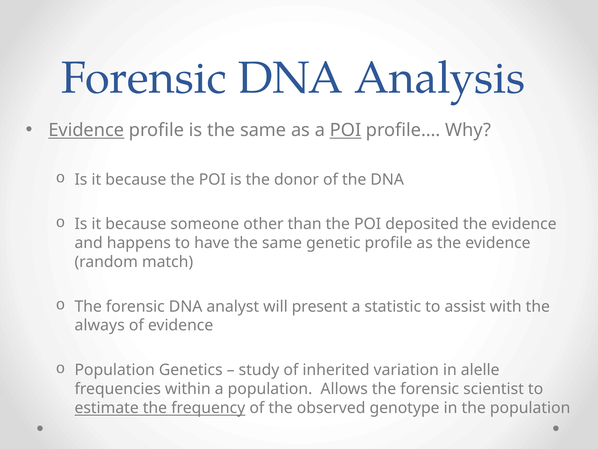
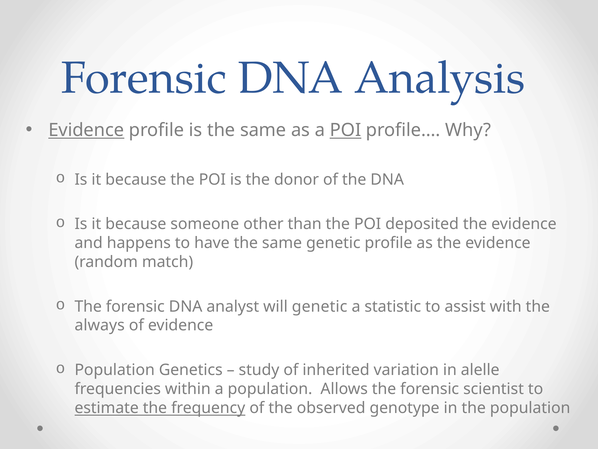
will present: present -> genetic (320, 306)
